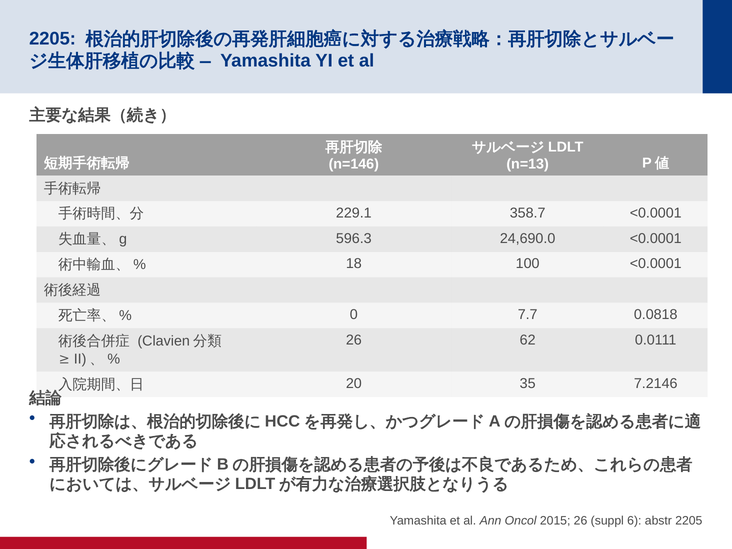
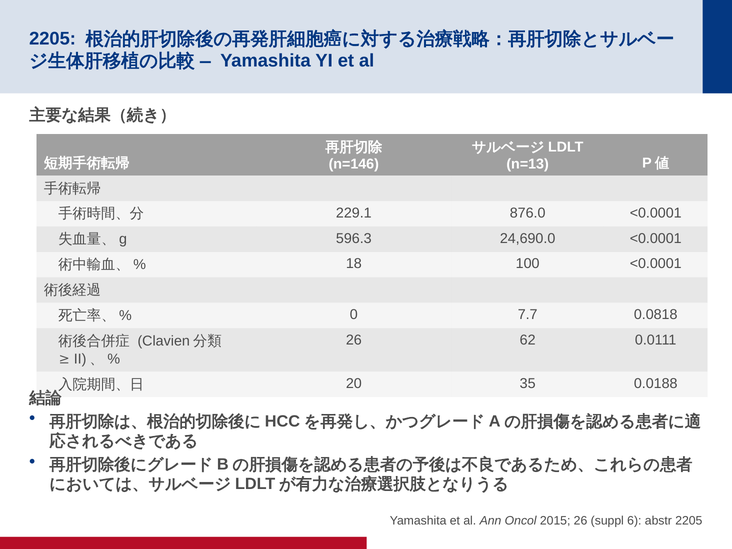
358.7: 358.7 -> 876.0 (528, 213)
7.2146: 7.2146 -> 0.0188 (656, 384)
